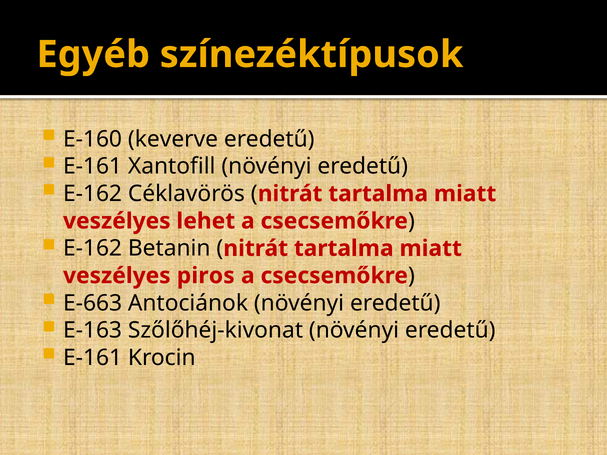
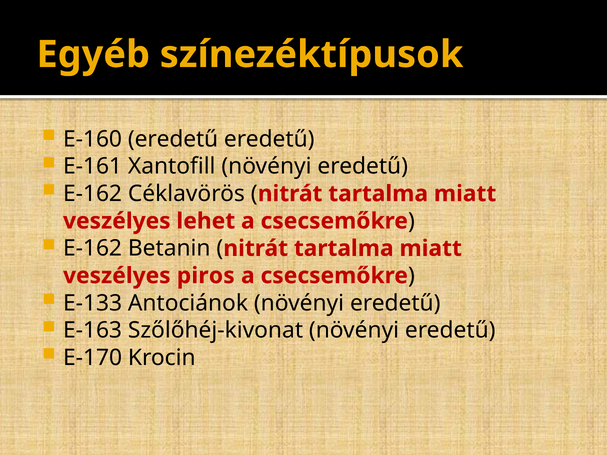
E-160 keverve: keverve -> eredetű (173, 139)
E-663: E-663 -> E-133 (93, 303)
E-161: E-161 -> E-170 (93, 358)
